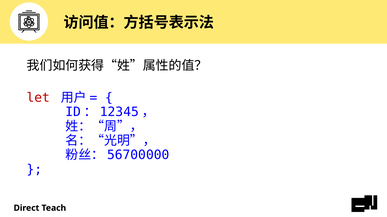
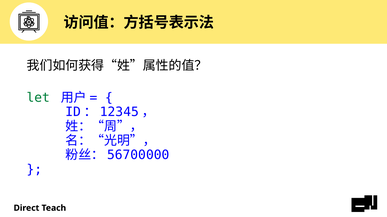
let colour: red -> green (38, 98)
